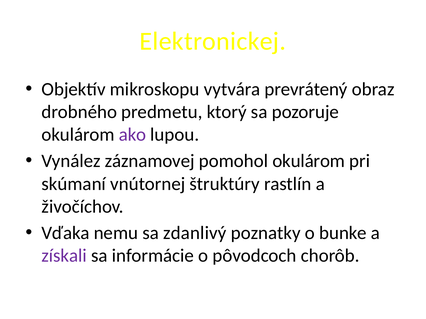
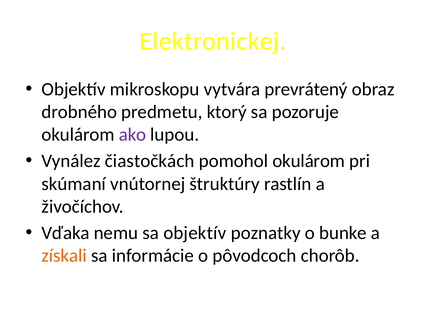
záznamovej: záznamovej -> čiastočkách (150, 161)
sa zdanlivý: zdanlivý -> objektív (195, 233)
získali colour: purple -> orange (64, 256)
